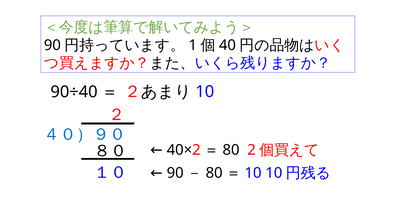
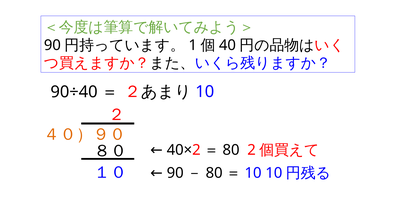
４０）９０ colour: blue -> orange (85, 134)
